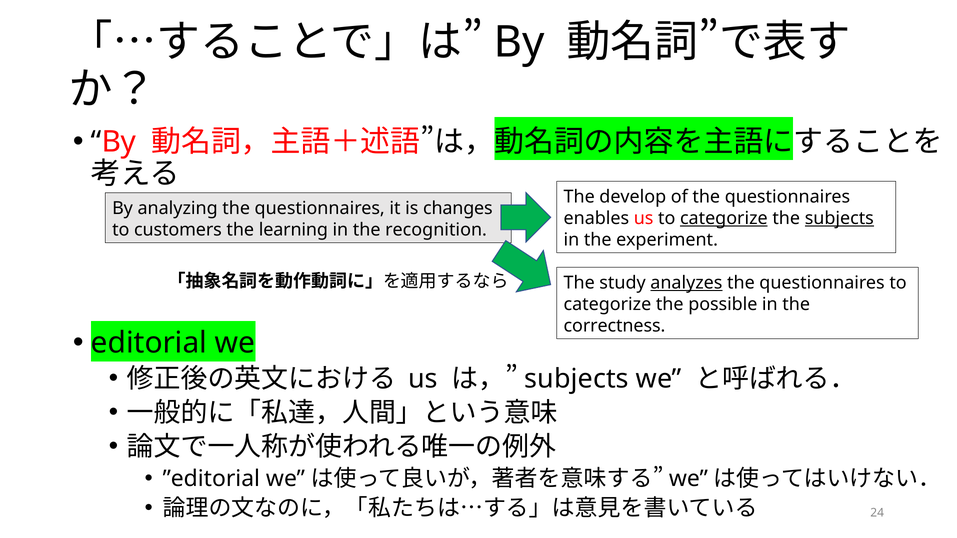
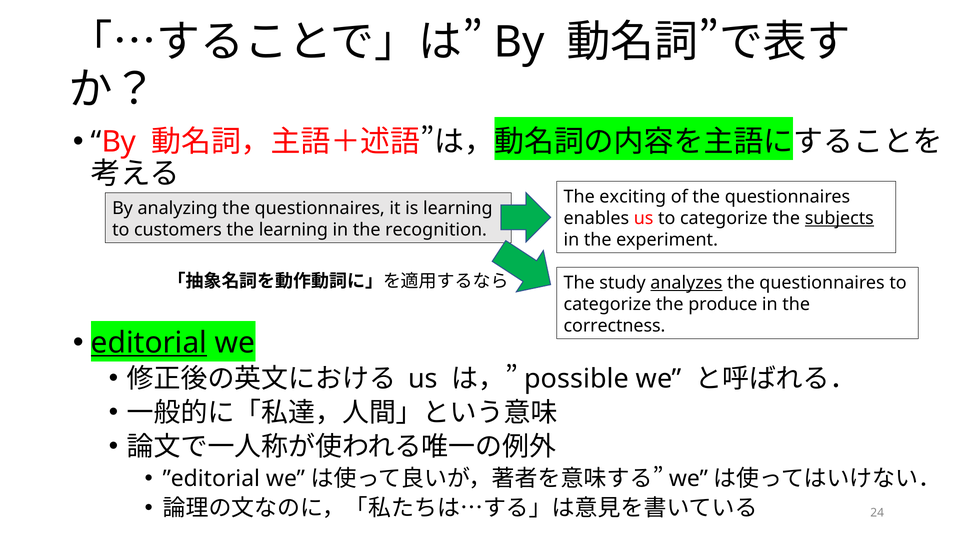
develop: develop -> exciting (633, 197)
is changes: changes -> learning (458, 208)
categorize underline: present -> none (724, 218)
possible: possible -> produce (723, 305)
editorial underline: none -> present (149, 343)
subjects: subjects -> possible (577, 379)
